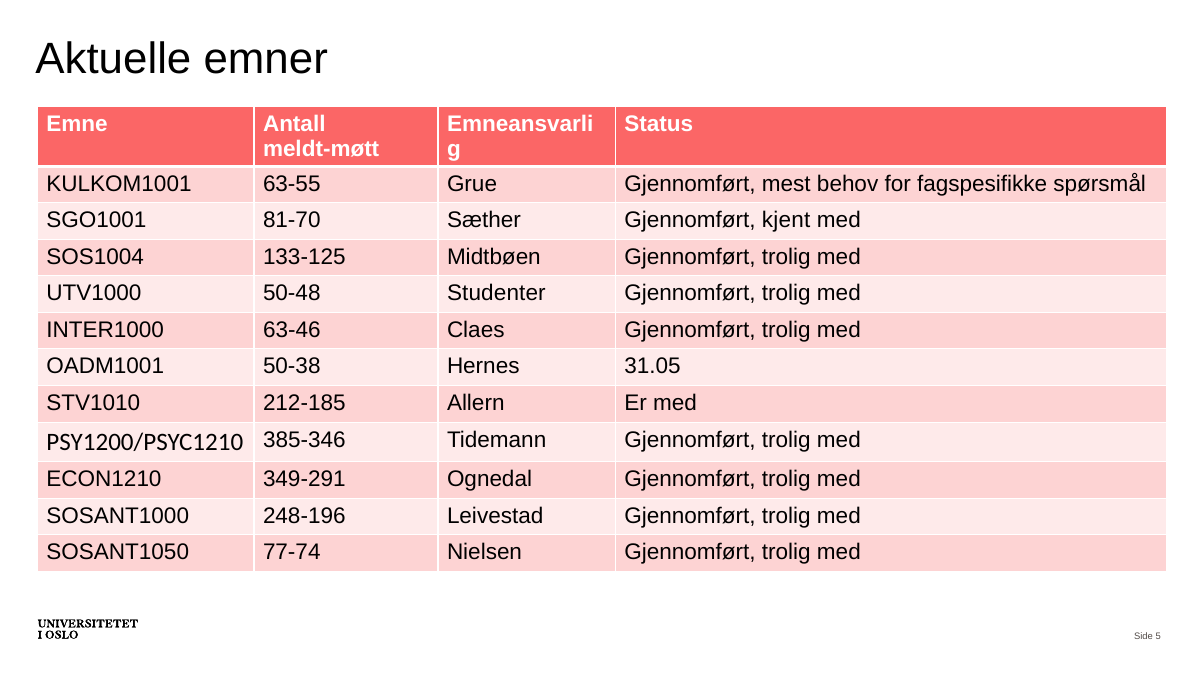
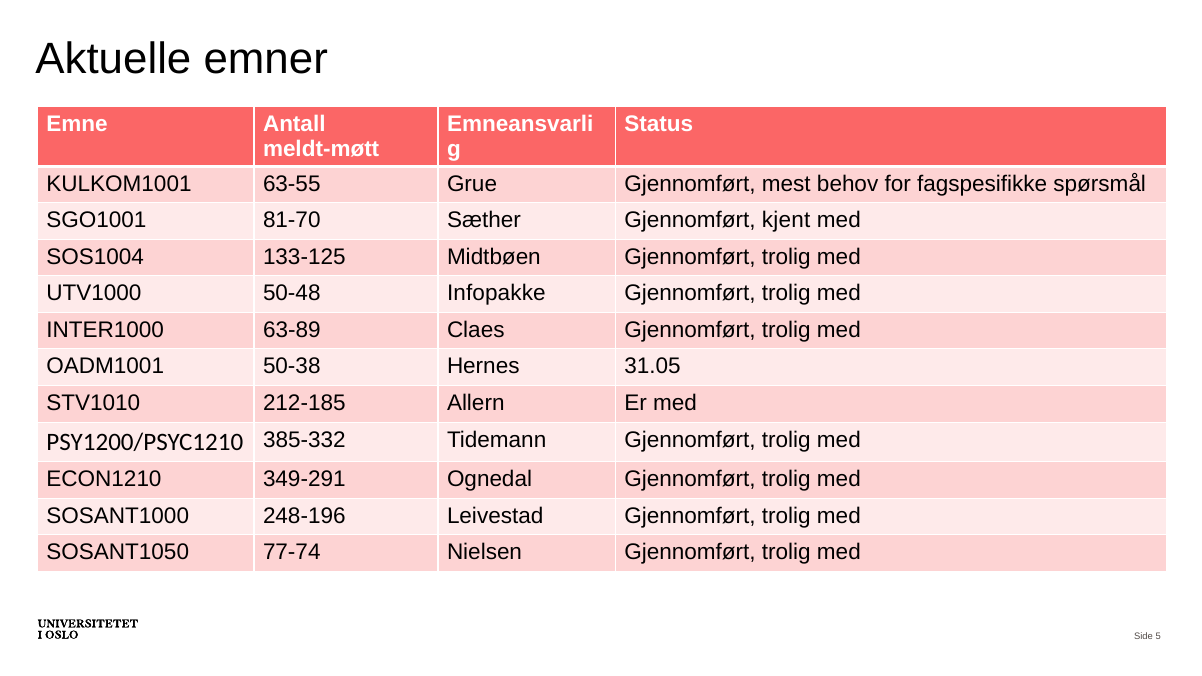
Studenter: Studenter -> Infopakke (496, 293)
63-46: 63-46 -> 63-89 (292, 330)
385-346: 385-346 -> 385-332 (304, 440)
